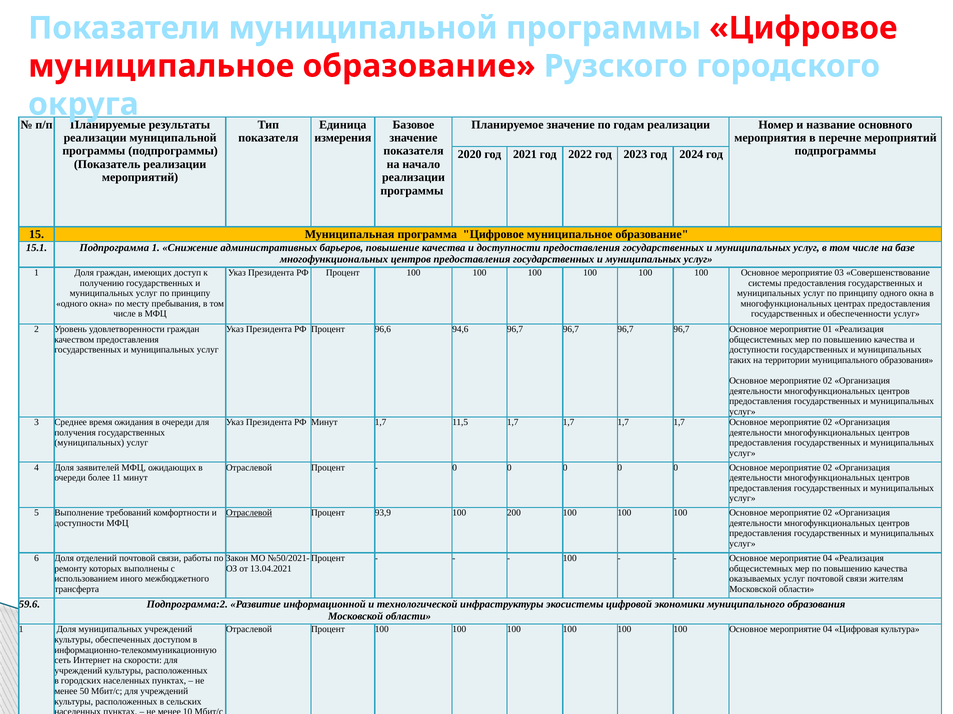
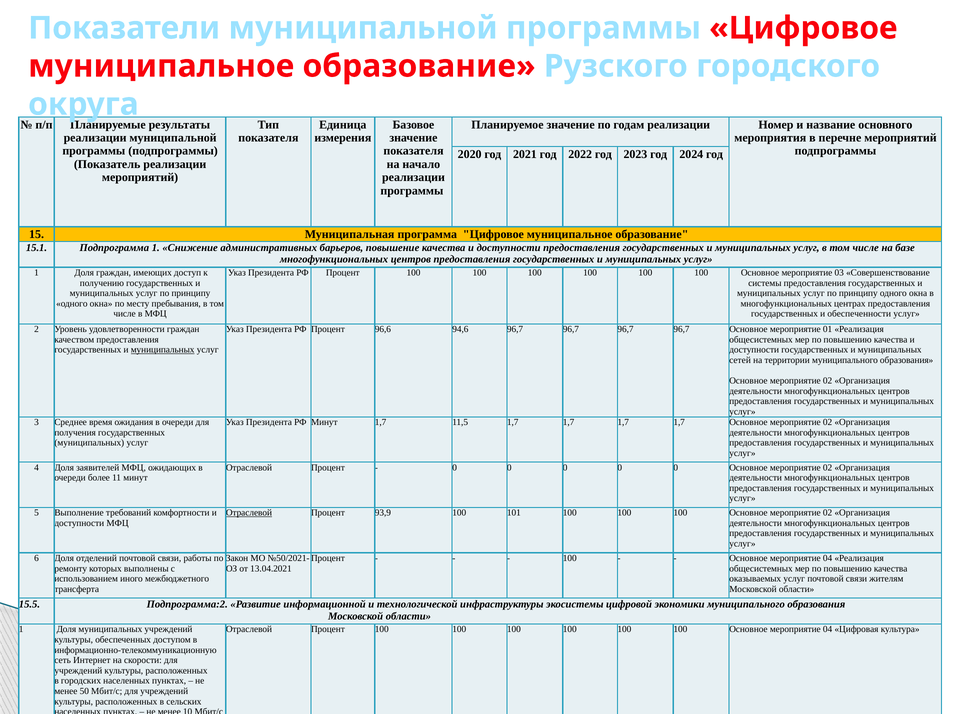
муниципальных underline: none -> present (163, 350)
таких: таких -> сетей (740, 361)
200: 200 -> 101 (514, 513)
59.6: 59.6 -> 15.5 (29, 605)
